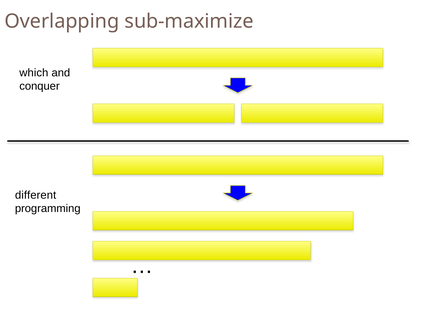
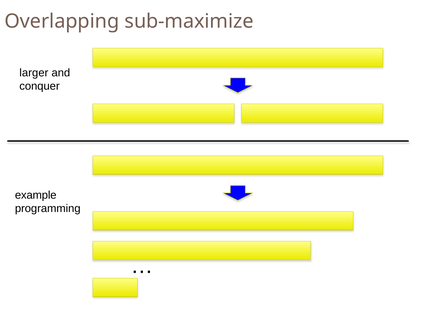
which: which -> larger (34, 73)
different: different -> example (36, 195)
